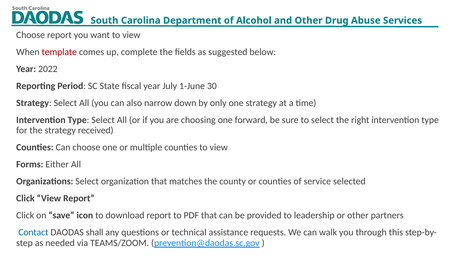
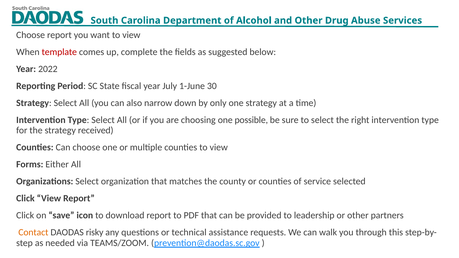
forward: forward -> possible (251, 120)
Contact colour: blue -> orange (33, 233)
shall: shall -> risky (95, 233)
